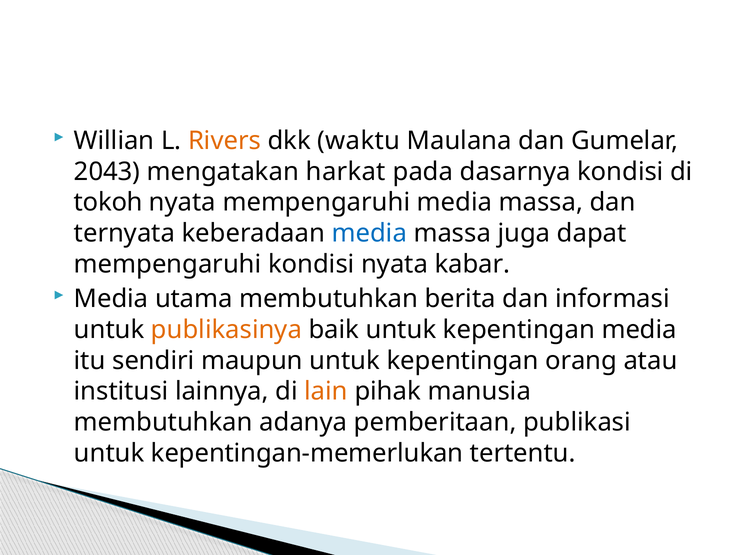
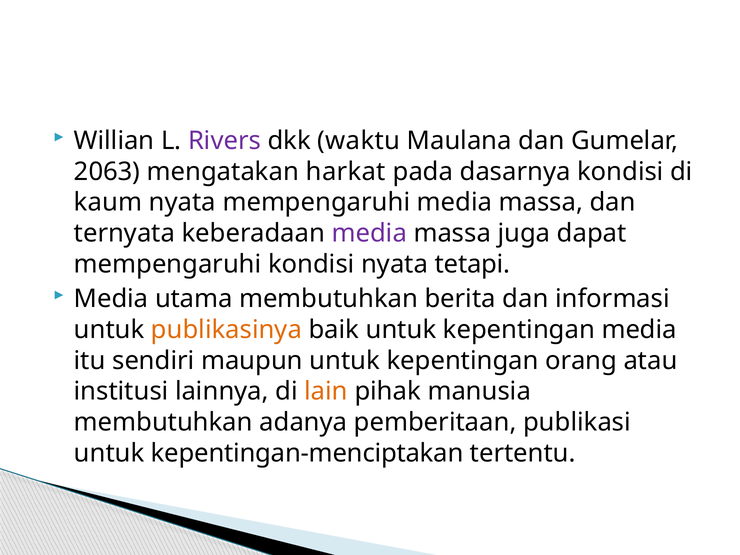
Rivers colour: orange -> purple (225, 141)
2043: 2043 -> 2063 (107, 172)
tokoh: tokoh -> kaum (108, 202)
media colour: blue -> purple (369, 233)
kabar: kabar -> tetapi (472, 264)
kepentingan-memerlukan: kepentingan-memerlukan -> kepentingan-menciptakan (307, 453)
